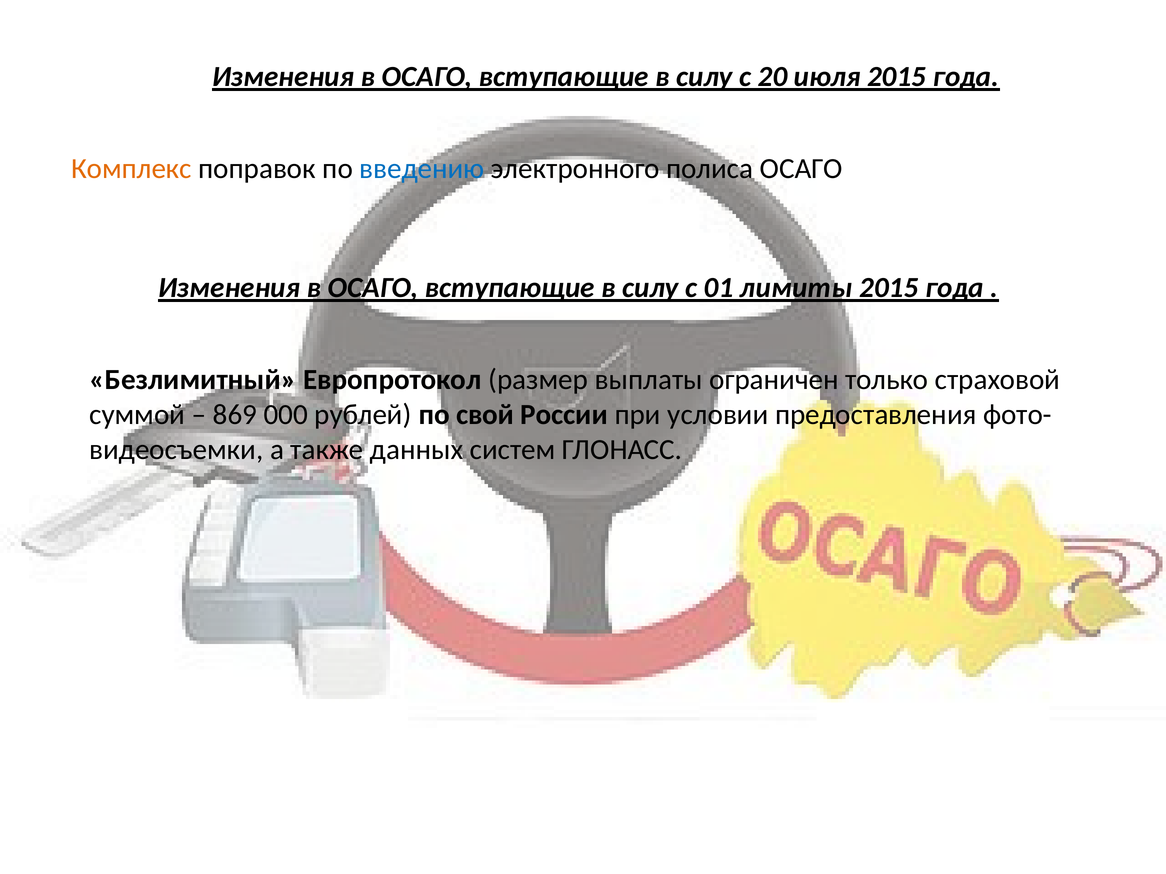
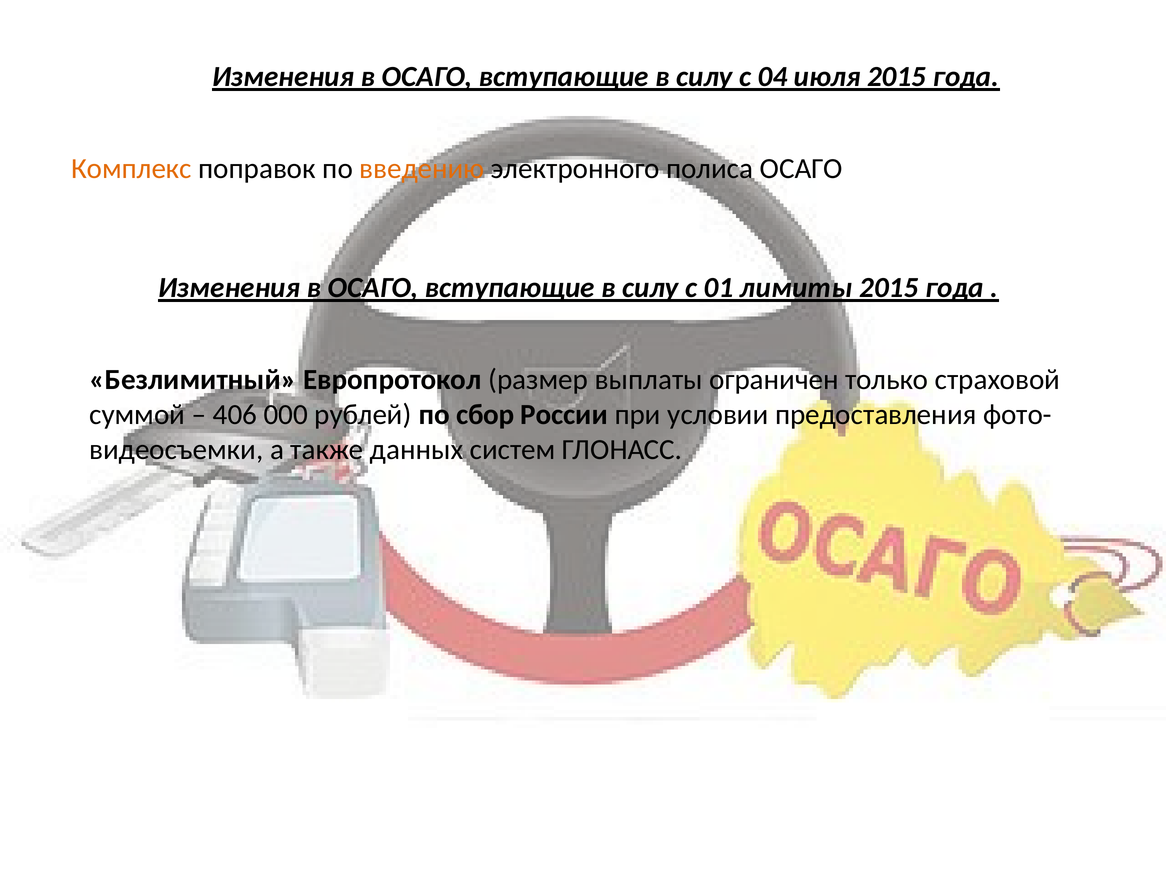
20: 20 -> 04 (773, 77)
введению colour: blue -> orange (422, 169)
869: 869 -> 406 (235, 415)
свой: свой -> сбор (485, 415)
